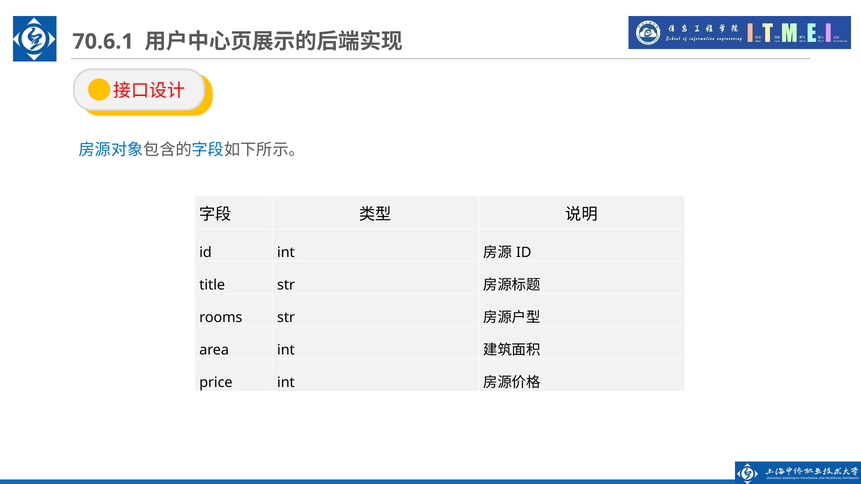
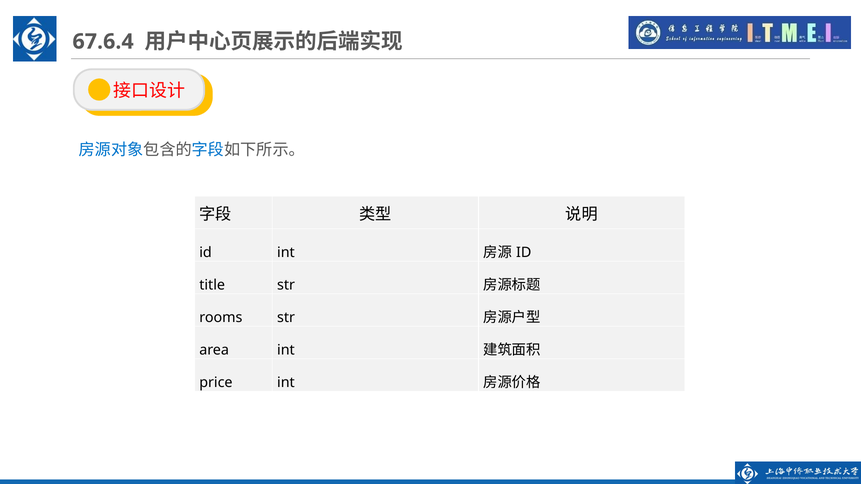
70.6.1: 70.6.1 -> 67.6.4 (103, 42)
